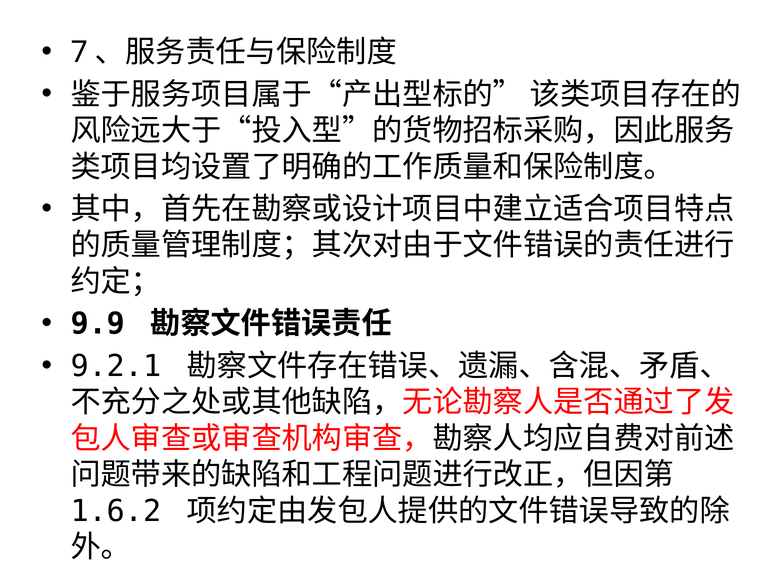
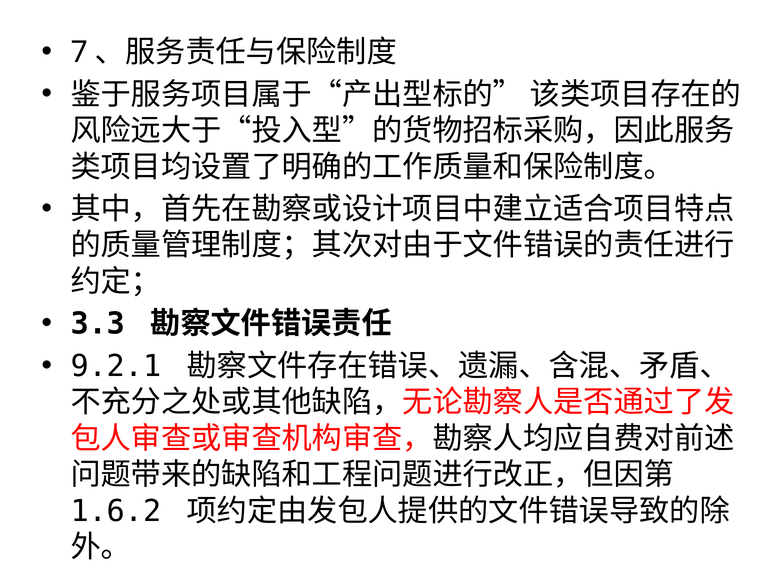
9.9: 9.9 -> 3.3 (98, 324)
